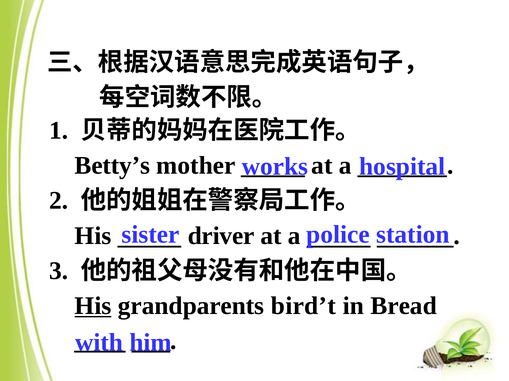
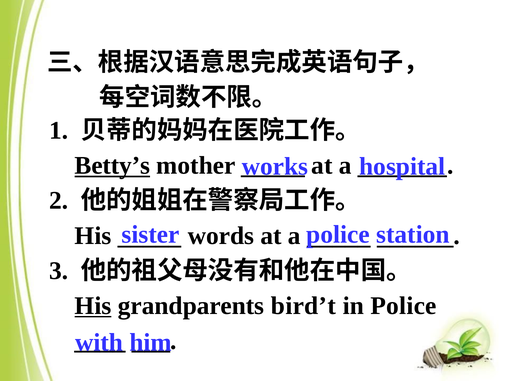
Betty’s underline: none -> present (112, 166)
driver: driver -> words (221, 236)
in Bread: Bread -> Police (404, 306)
